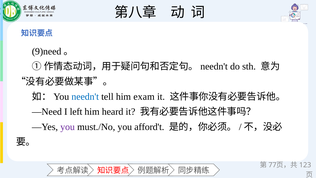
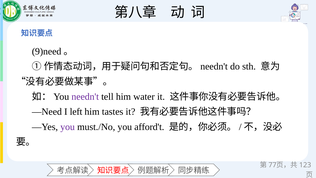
needn't colour: blue -> purple (85, 97)
exam: exam -> water (144, 97)
heard: heard -> tastes (113, 112)
